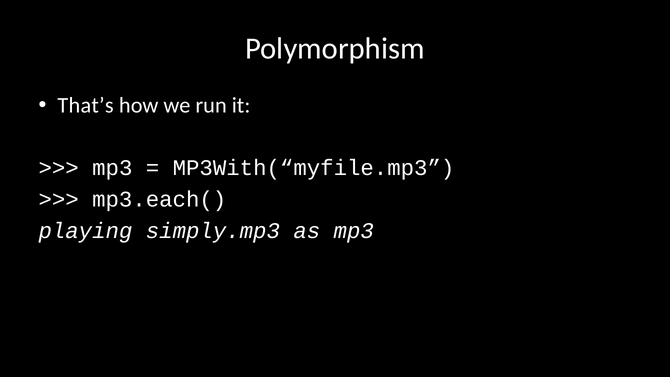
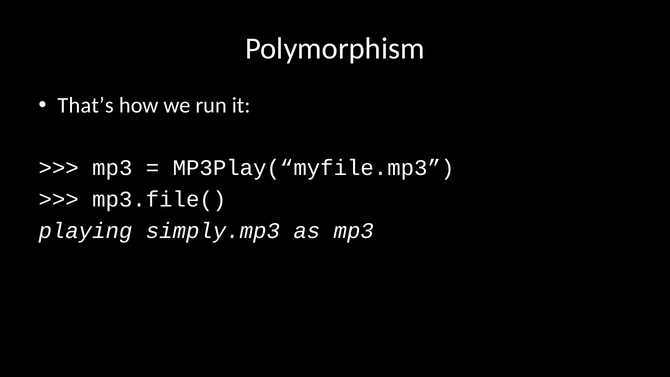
MP3With(“myfile.mp3: MP3With(“myfile.mp3 -> MP3Play(“myfile.mp3 (314, 168)
mp3.each(: mp3.each( -> mp3.file( (159, 199)
